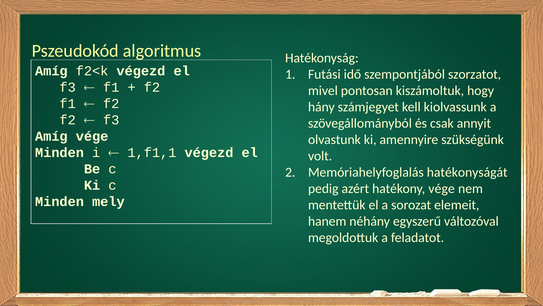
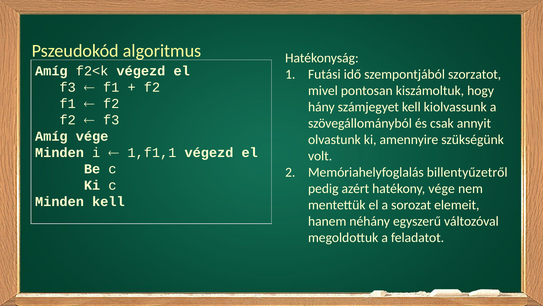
hatékonyságát: hatékonyságát -> billentyűzetről (467, 172)
Minden mely: mely -> kell (108, 201)
